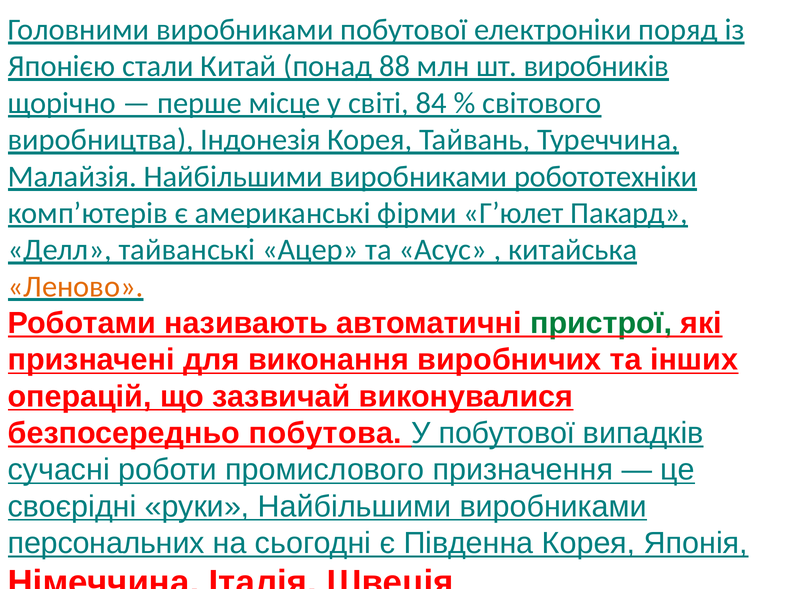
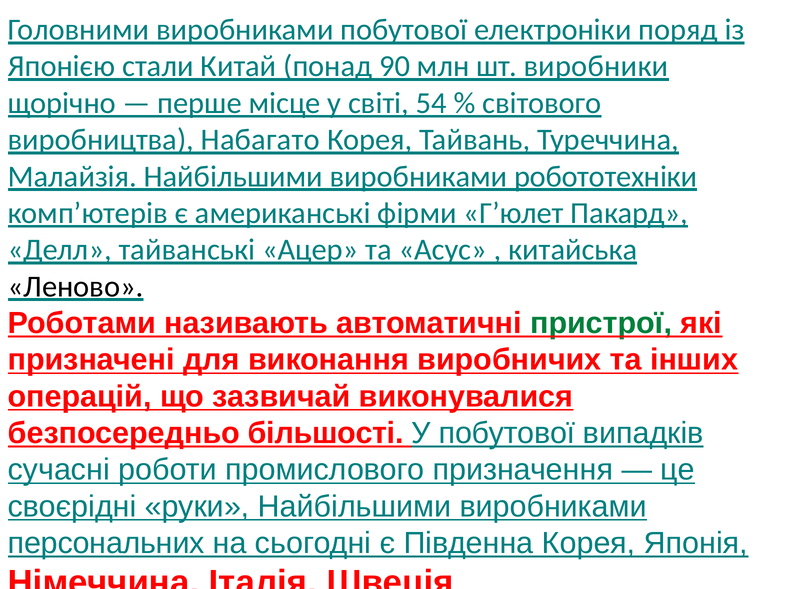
88: 88 -> 90 (395, 66)
виробників: виробників -> виробники (596, 66)
84: 84 -> 54 (431, 103)
Індонезія: Індонезія -> Набагато (260, 140)
Леново colour: orange -> black (76, 286)
побутова: побутова -> більшості (326, 433)
